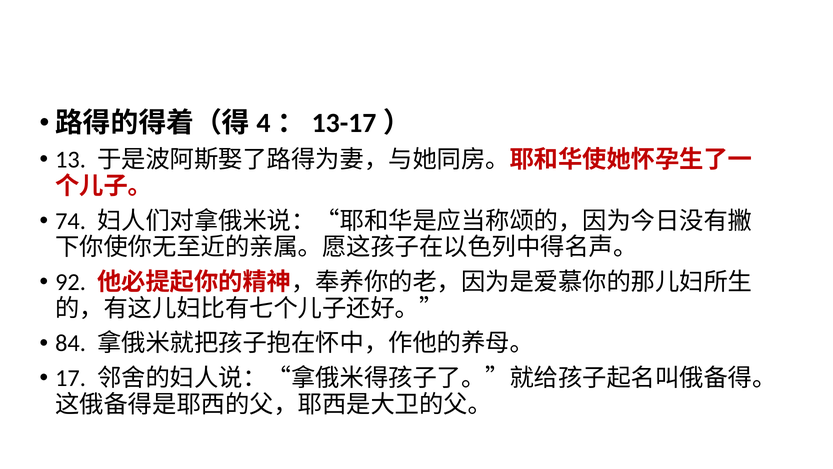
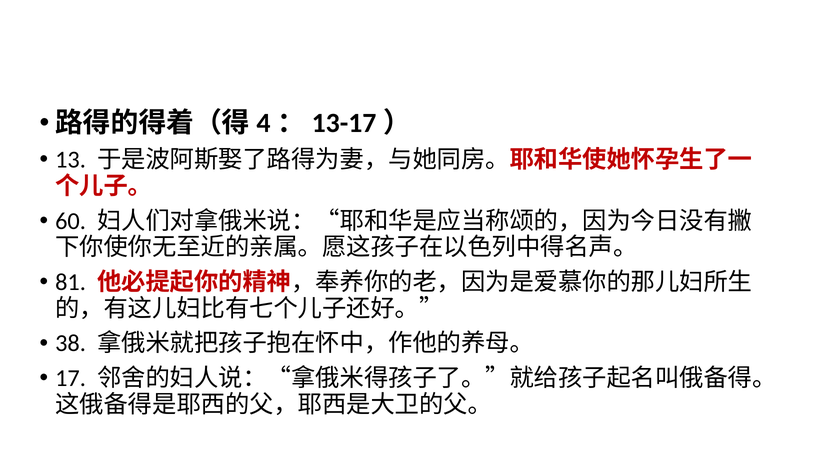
74: 74 -> 60 (71, 221)
92: 92 -> 81 (71, 282)
84: 84 -> 38 (71, 343)
